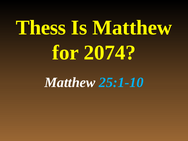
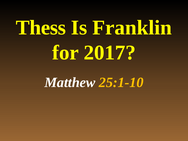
Is Matthew: Matthew -> Franklin (132, 28)
2074: 2074 -> 2017 (110, 53)
25:1-10 colour: light blue -> yellow (121, 82)
